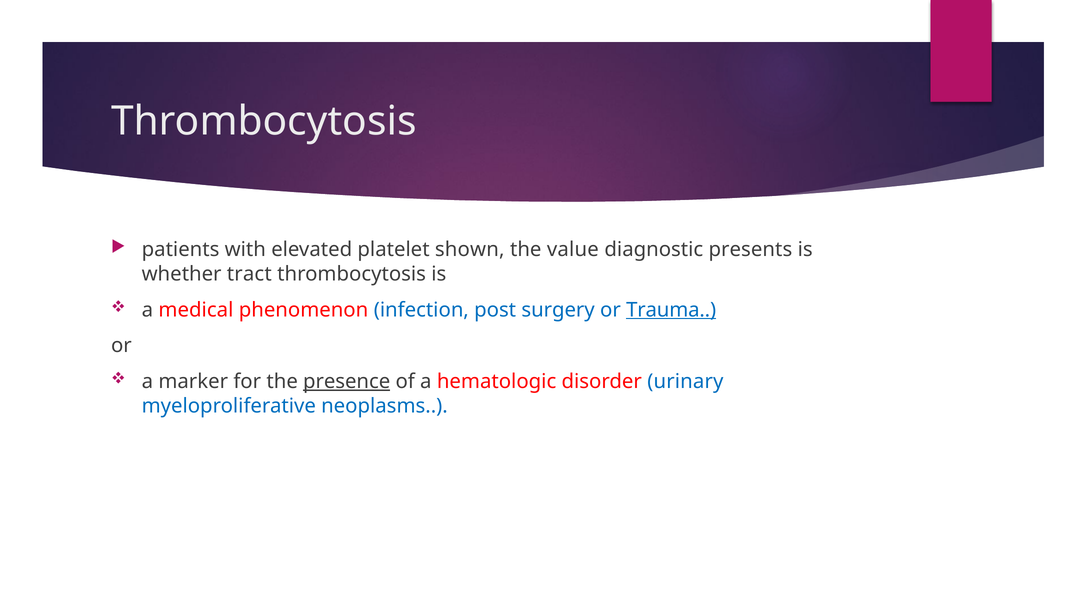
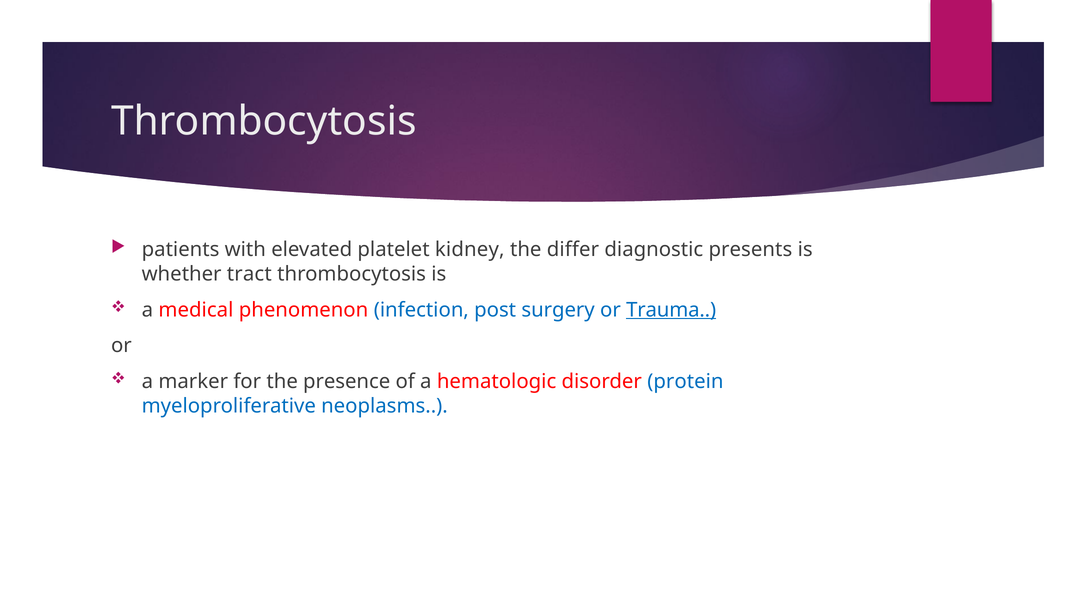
shown: shown -> kidney (470, 250)
value: value -> differ (573, 250)
presence underline: present -> none (347, 382)
urinary: urinary -> protein (685, 382)
